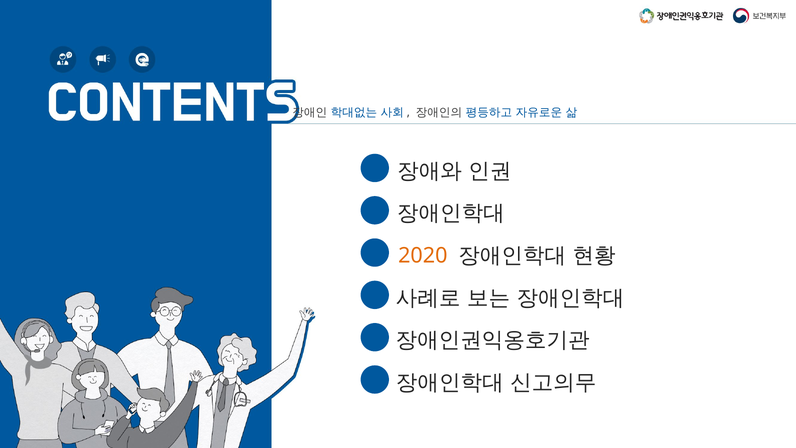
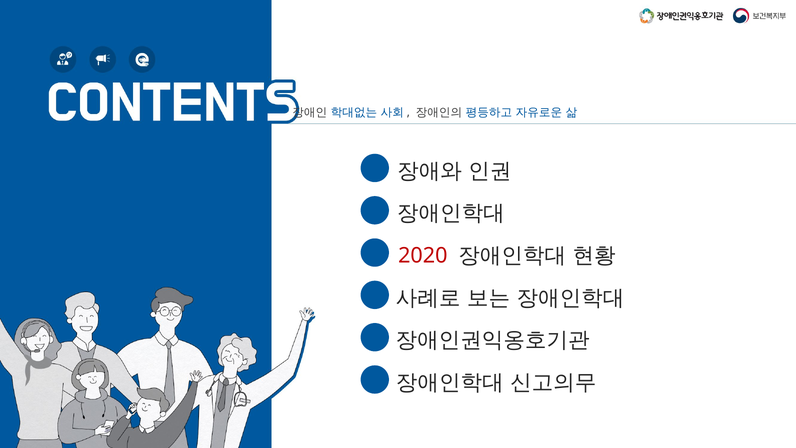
2020 colour: orange -> red (423, 255)
